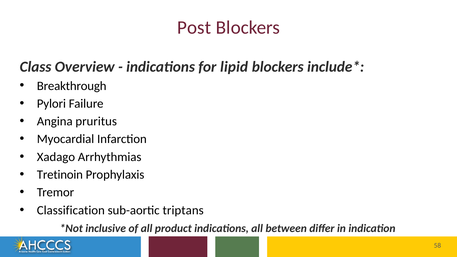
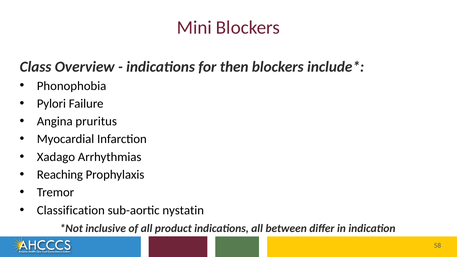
Post: Post -> Mini (194, 28)
lipid: lipid -> then (234, 67)
Breakthrough: Breakthrough -> Phonophobia (72, 86)
Tretinoin: Tretinoin -> Reaching (60, 175)
triptans: triptans -> nystatin (183, 210)
